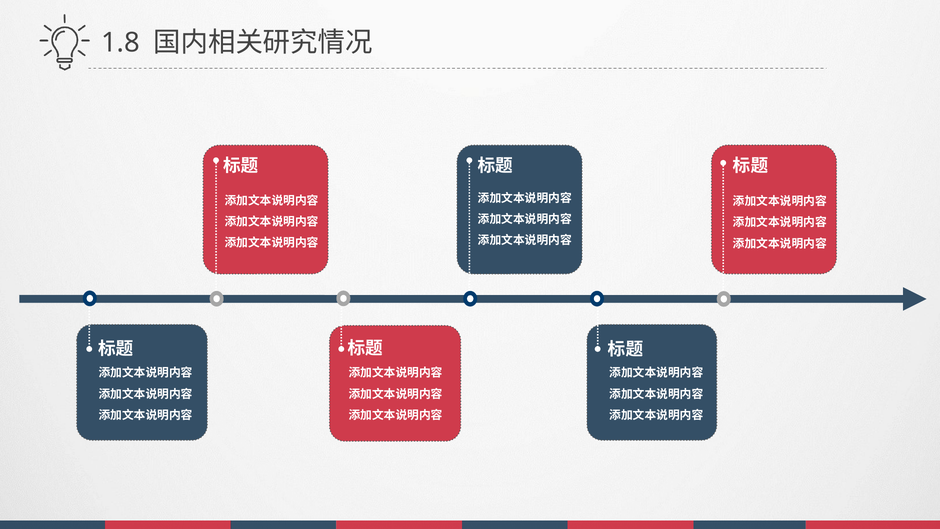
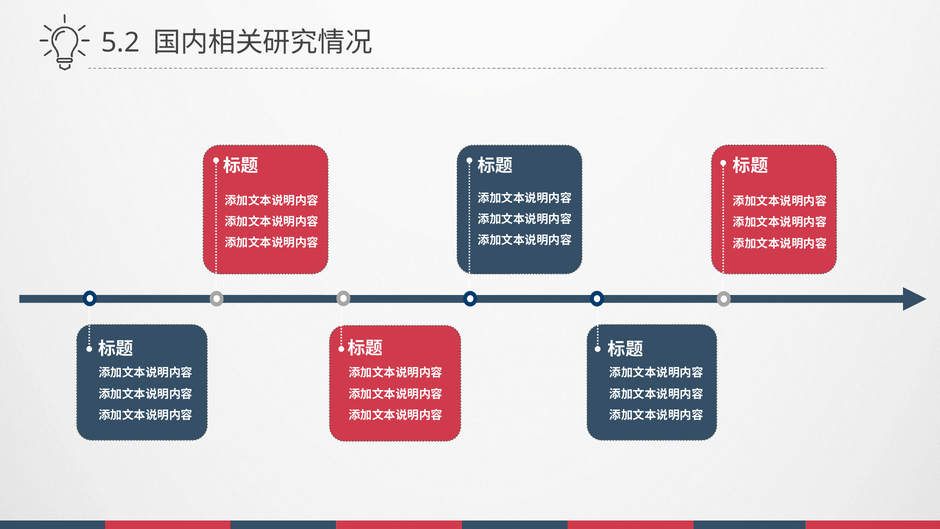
1.8: 1.8 -> 5.2 (120, 43)
